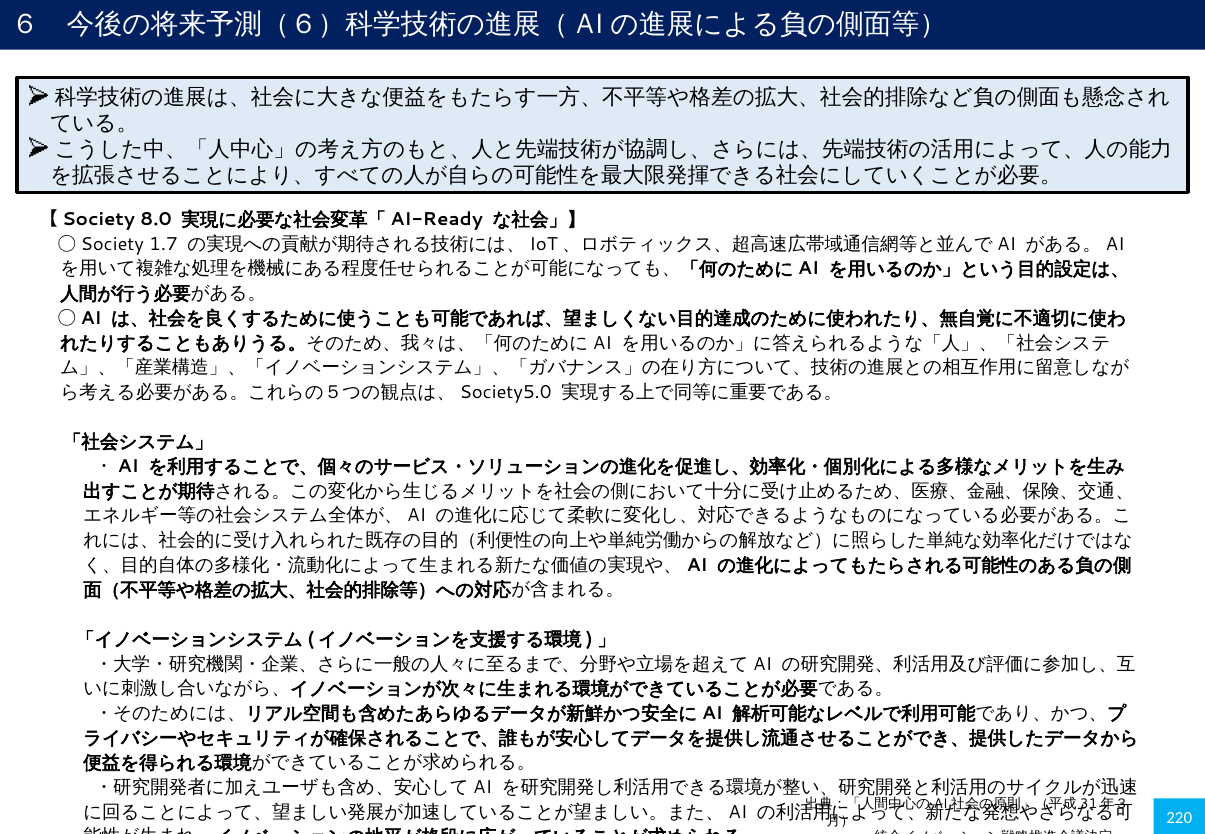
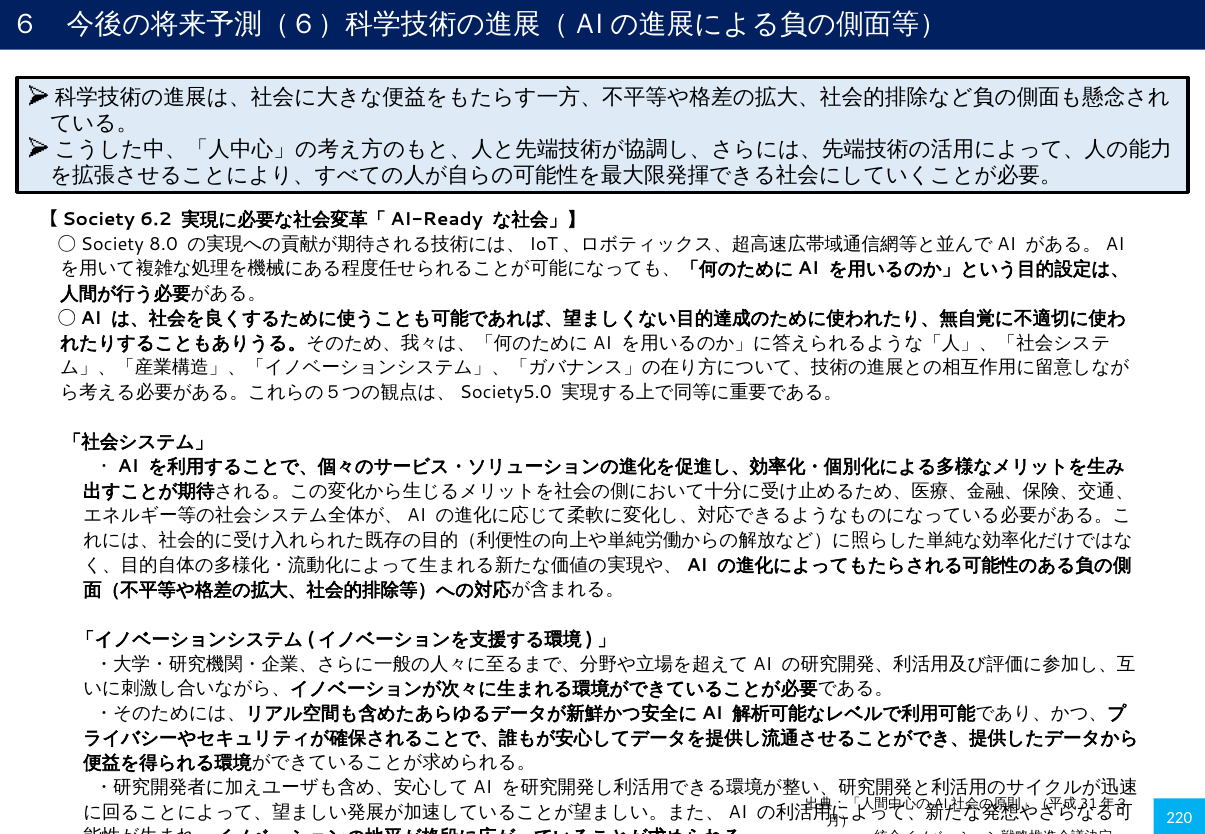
8.0: 8.0 -> 6.2 (156, 220)
1.7: 1.7 -> 8.0 (163, 244)
